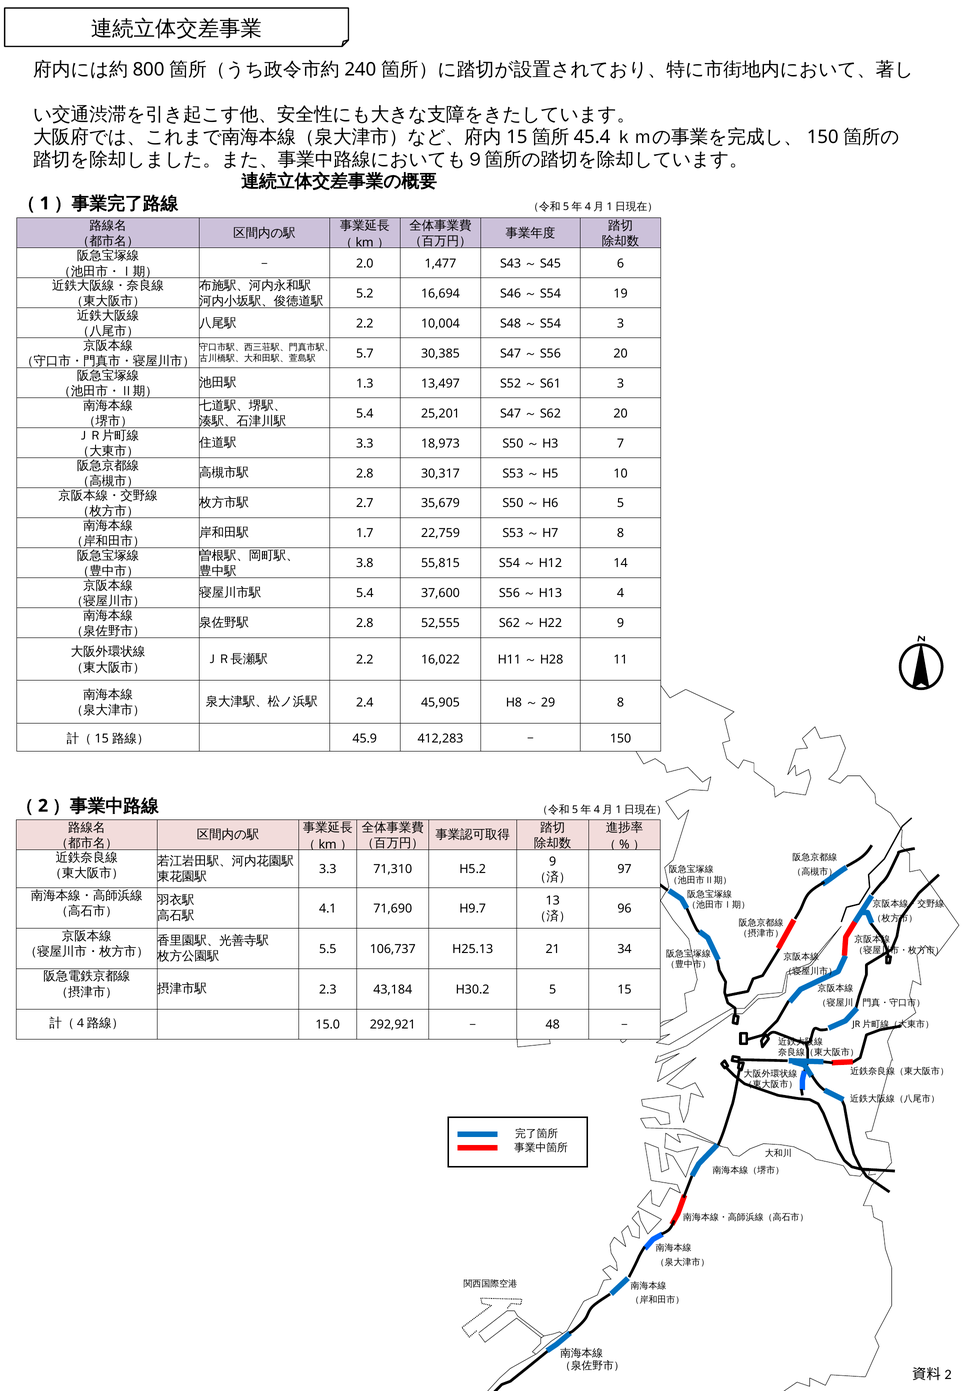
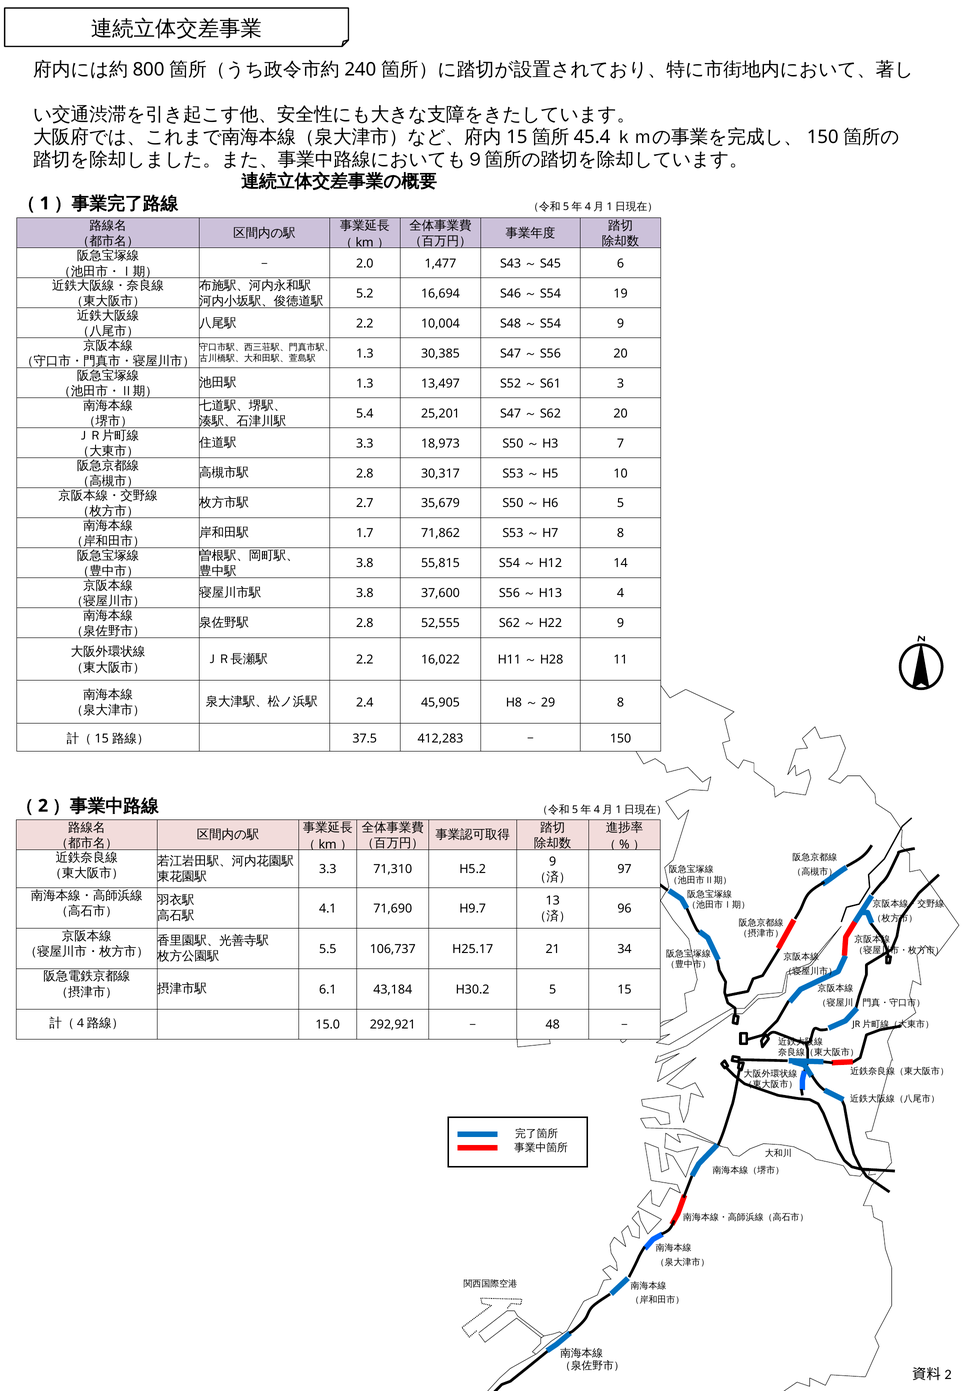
3: 3 -> 9 (620, 324)
5.7: 5.7 -> 1.3 (365, 353)
22,759: 22,759 -> 71,862 (440, 533)
5.4: 5.4 -> 3.8 (365, 593)
45.9: 45.9 -> 37.5 (365, 739)
H25.13: H25.13 -> H25.17 (473, 949)
2.3: 2.3 -> 6.1 (328, 989)
